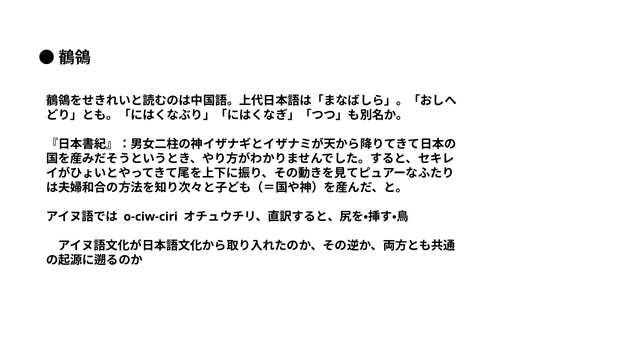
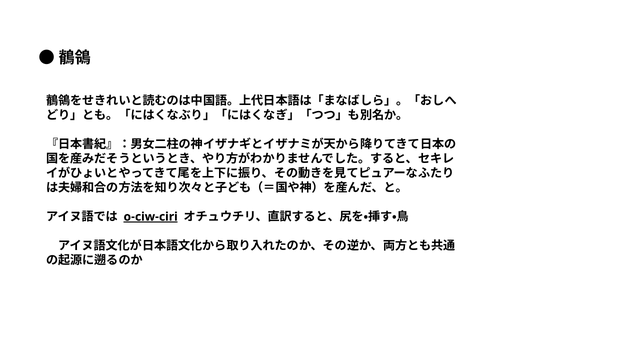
o-ciw-ciri underline: none -> present (151, 217)
